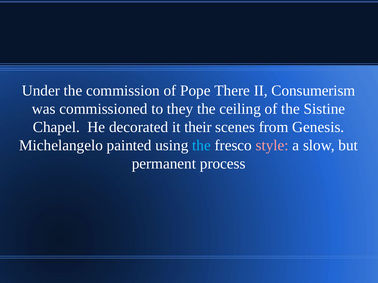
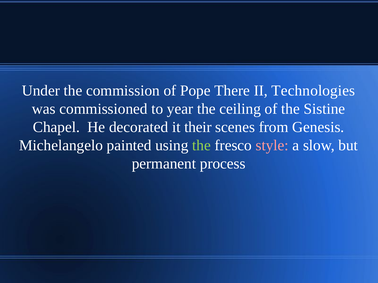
Consumerism: Consumerism -> Technologies (313, 91)
they: they -> year (180, 109)
the colour: light blue -> light green (201, 146)
